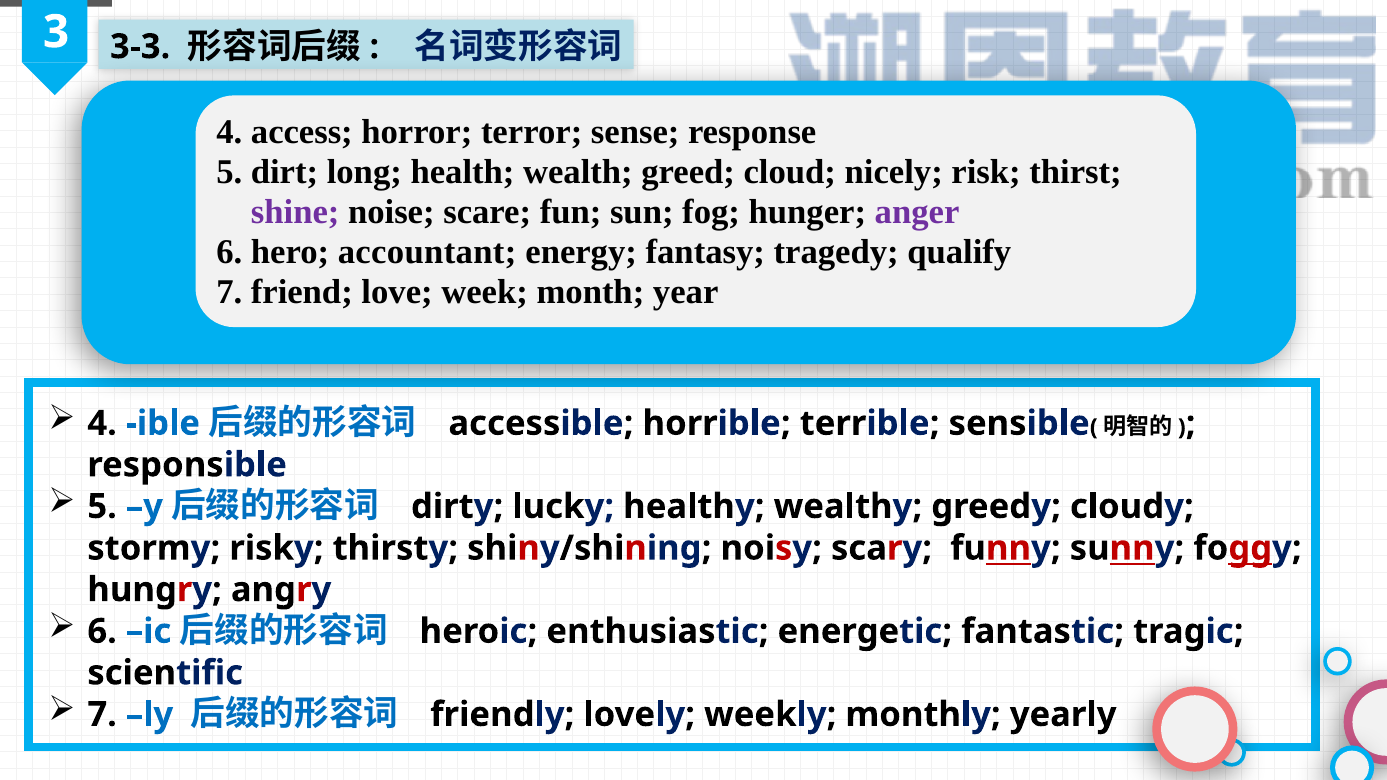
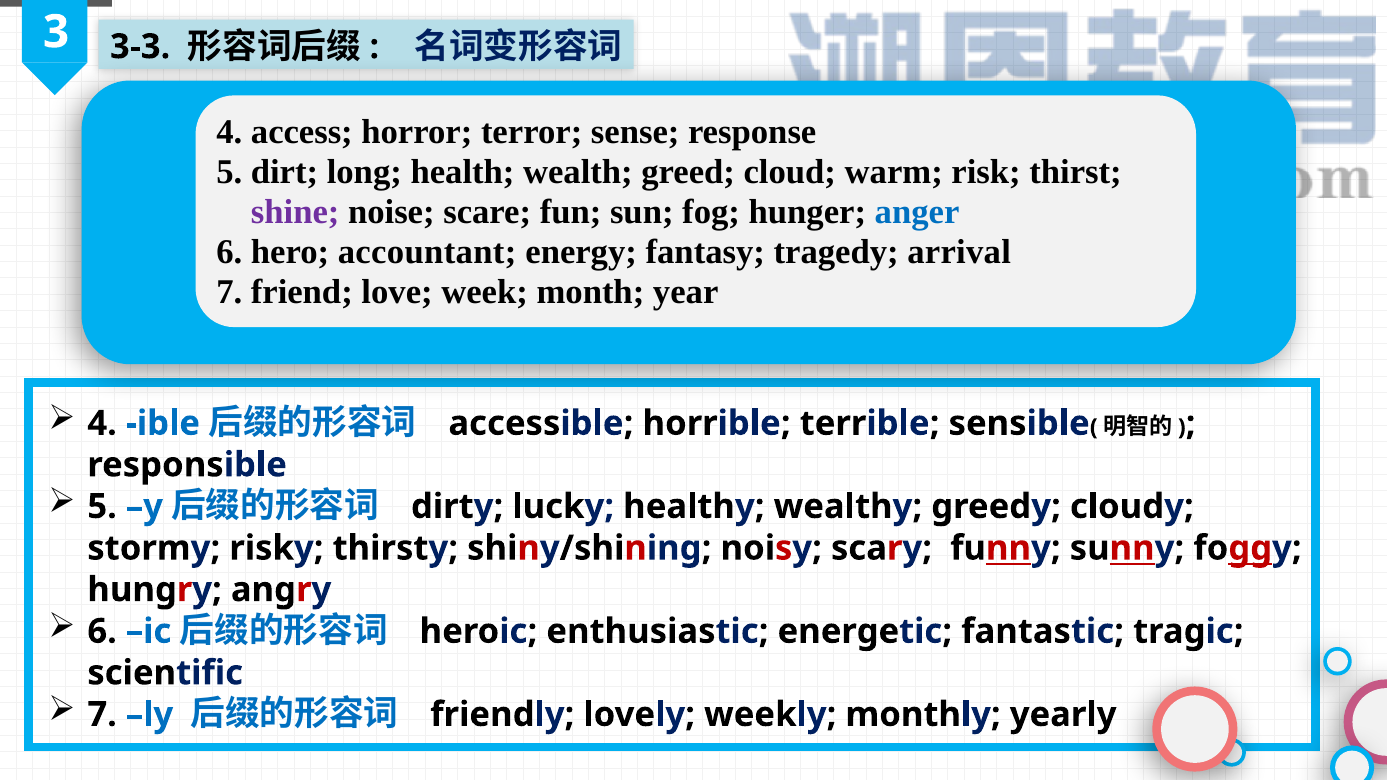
nicely: nicely -> warm (894, 172)
anger colour: purple -> blue (917, 212)
qualify: qualify -> arrival (959, 252)
